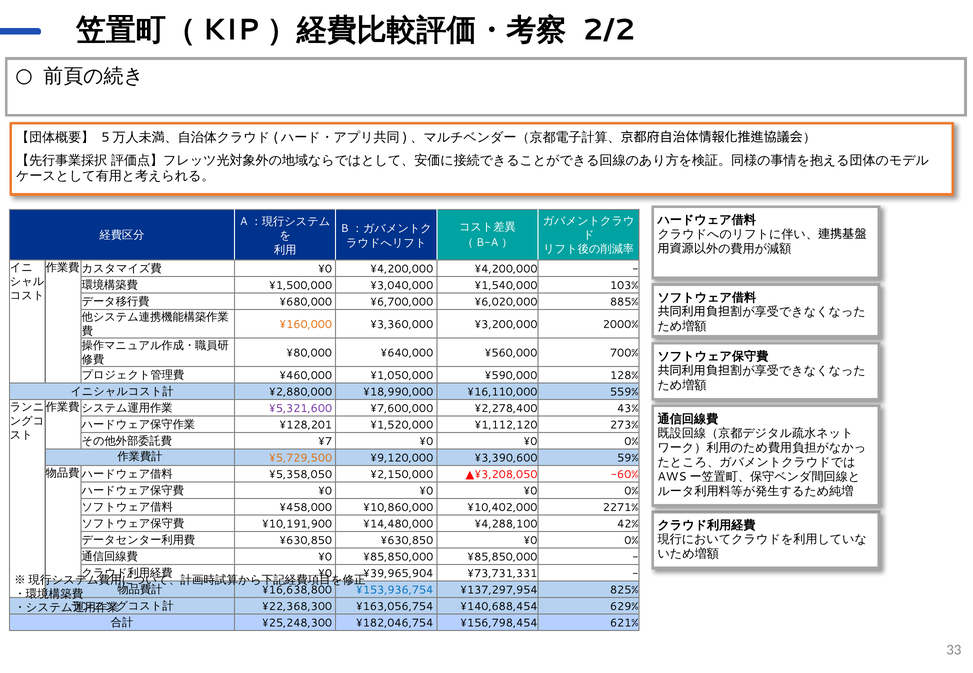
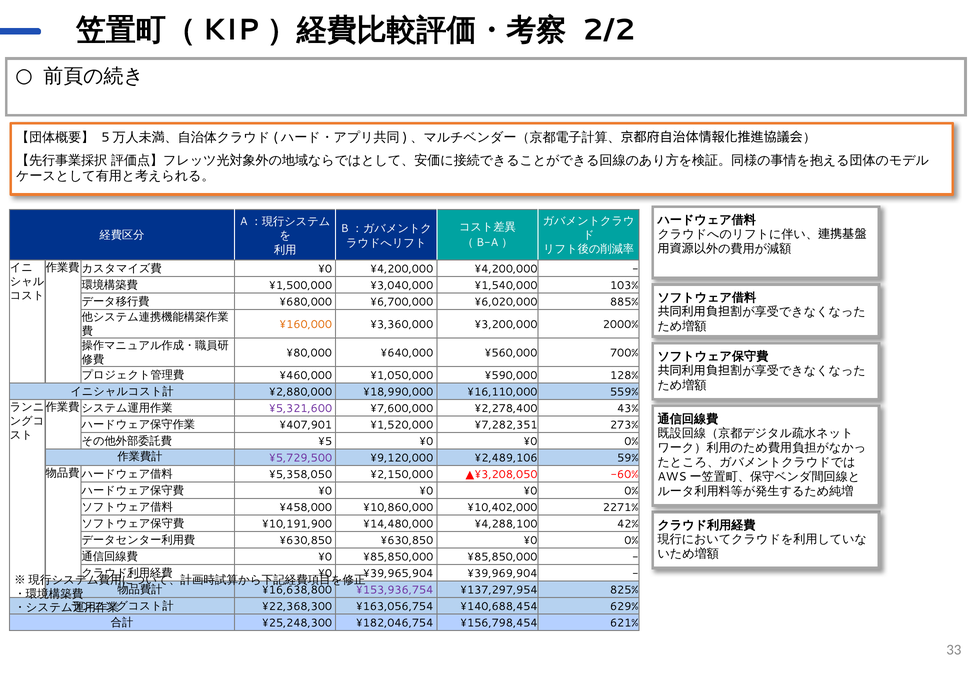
¥128,201: ¥128,201 -> ¥407,901 (306, 426)
¥1,112,120: ¥1,112,120 -> ¥7,282,351 (506, 426)
¥7: ¥7 -> ¥5 (325, 442)
¥5,729,500 colour: orange -> purple (300, 459)
¥3,390,600: ¥3,390,600 -> ¥2,489,106 (506, 459)
¥73,731,331: ¥73,731,331 -> ¥39,969,904 (502, 574)
¥153,936,754 colour: blue -> purple (395, 591)
